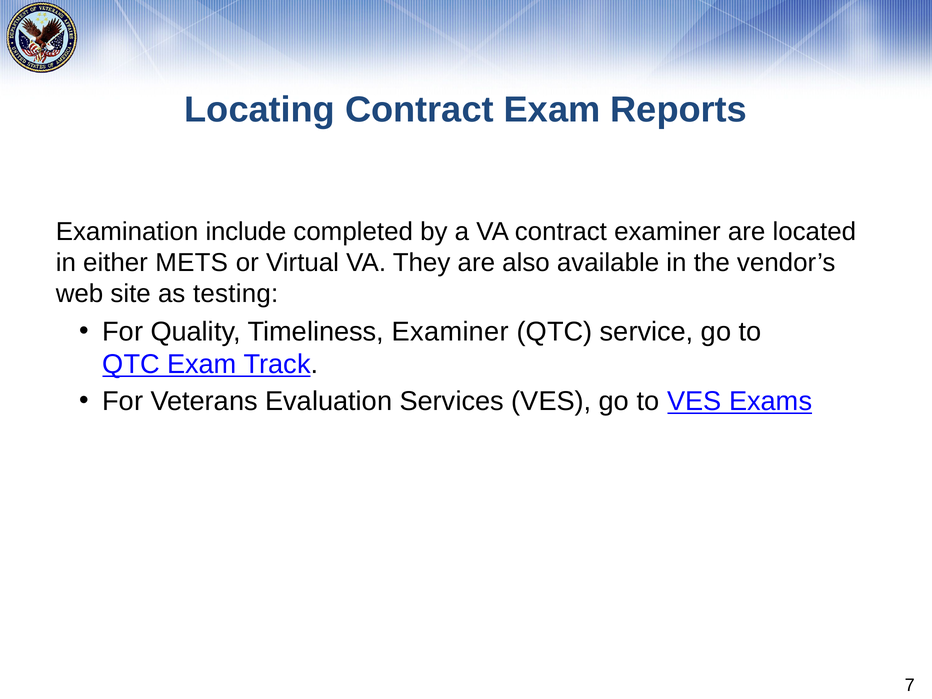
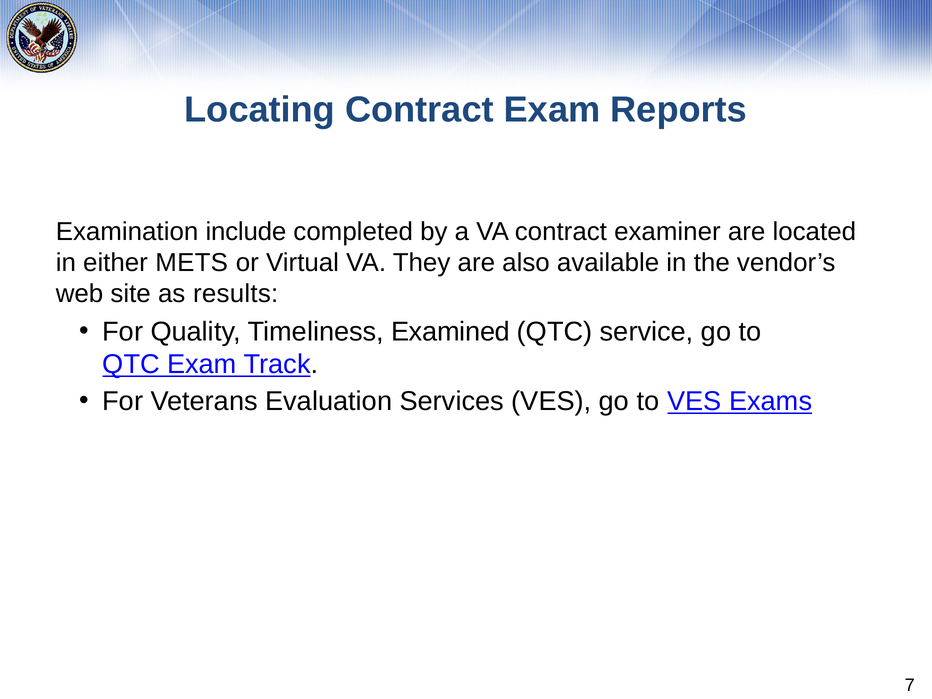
testing: testing -> results (236, 294)
Timeliness Examiner: Examiner -> Examined (451, 332)
